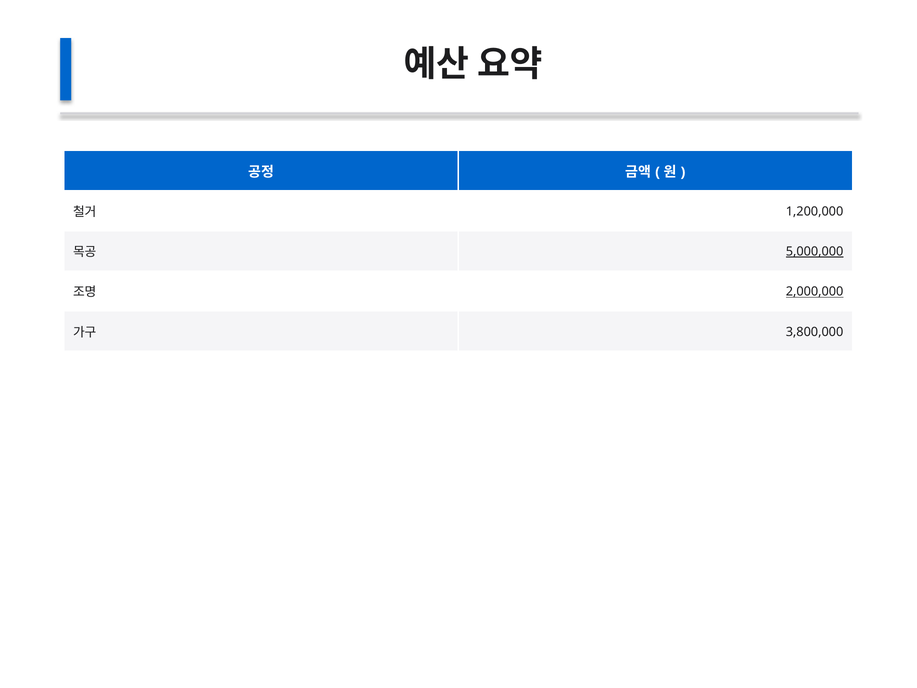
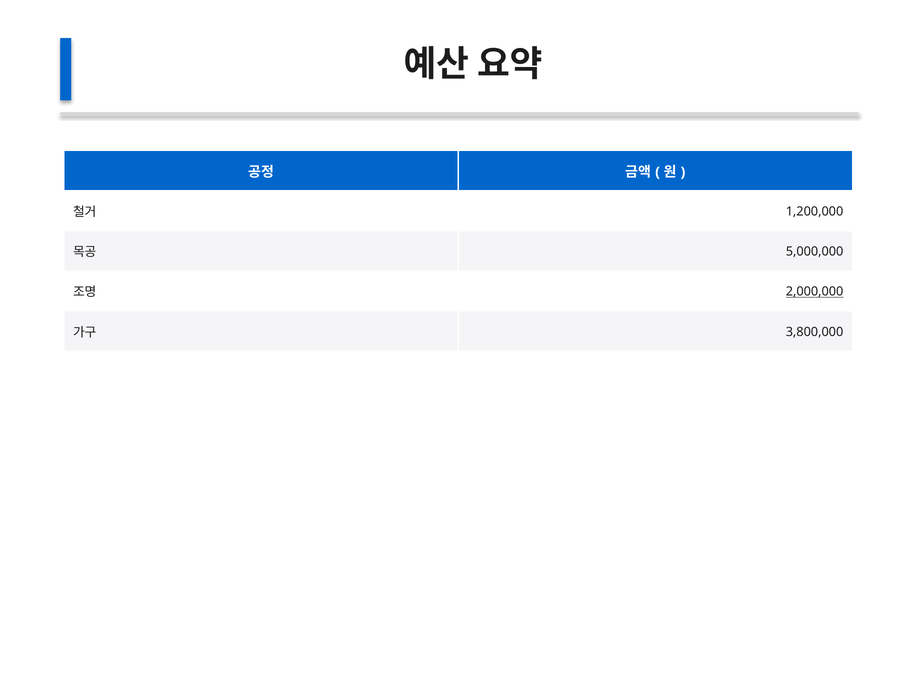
5,000,000 underline: present -> none (815, 251)
